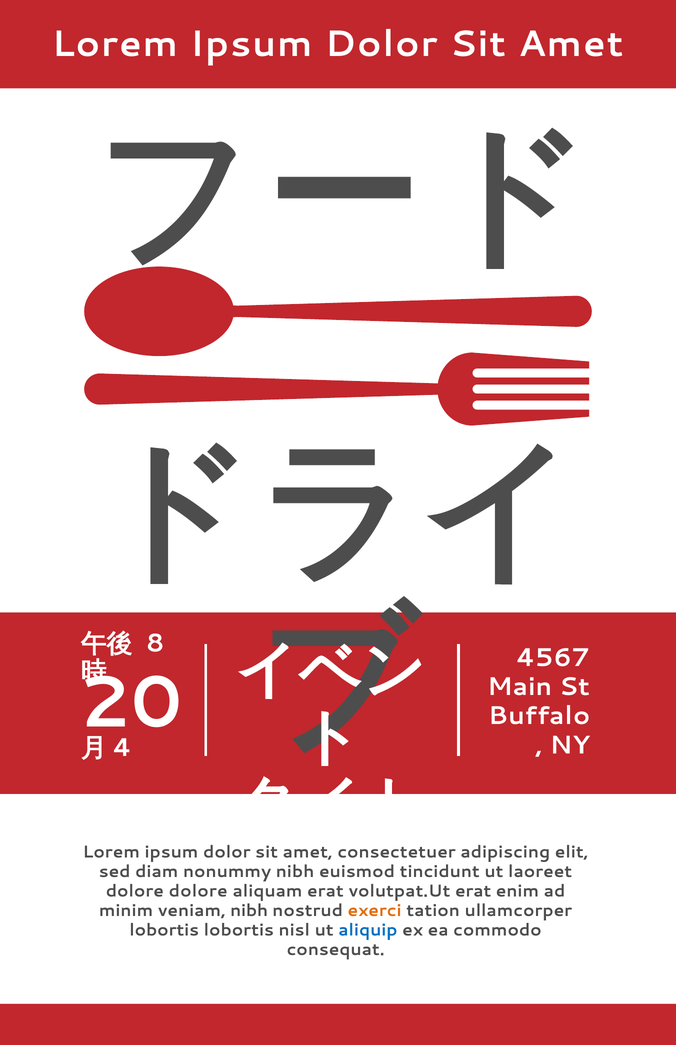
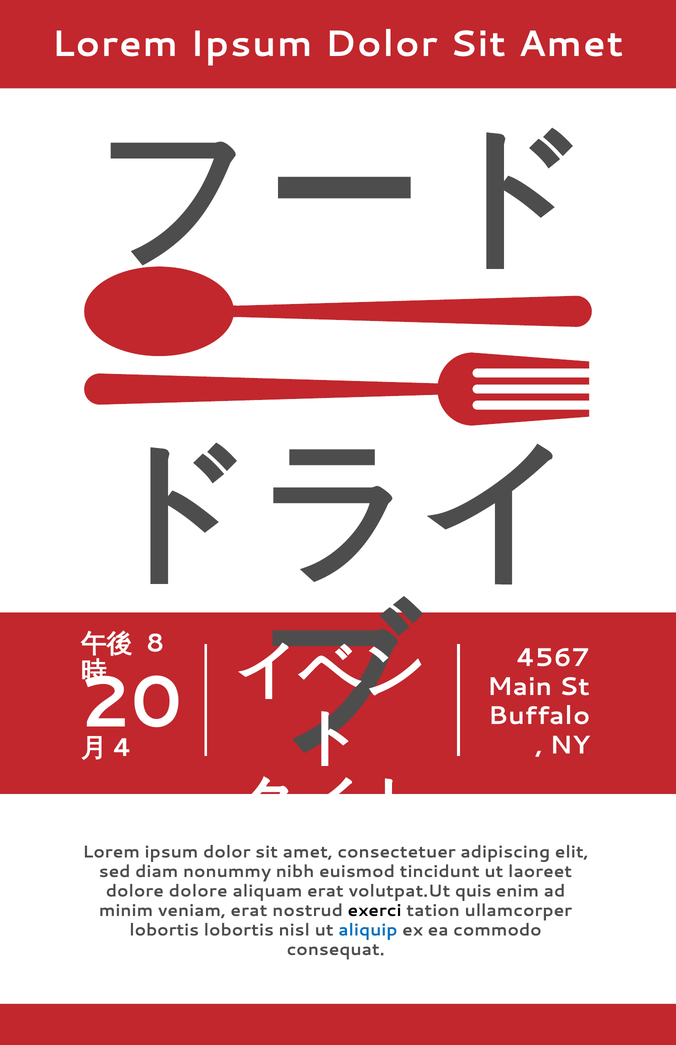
volutpat.Ut erat: erat -> quis (473, 891)
veniam nibh: nibh -> erat (249, 910)
exerci colour: orange -> black (375, 910)
